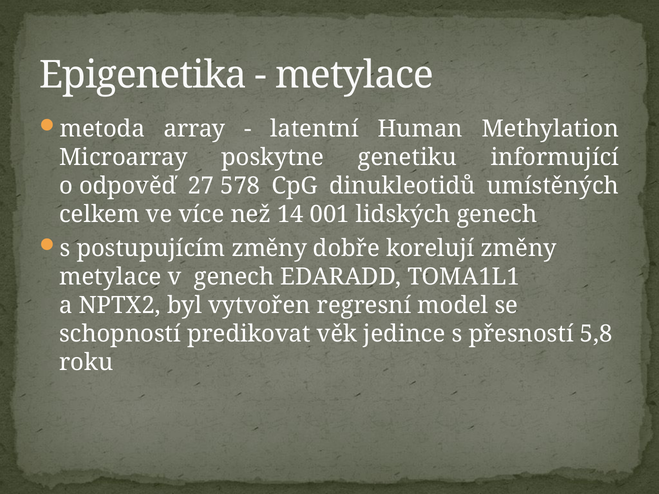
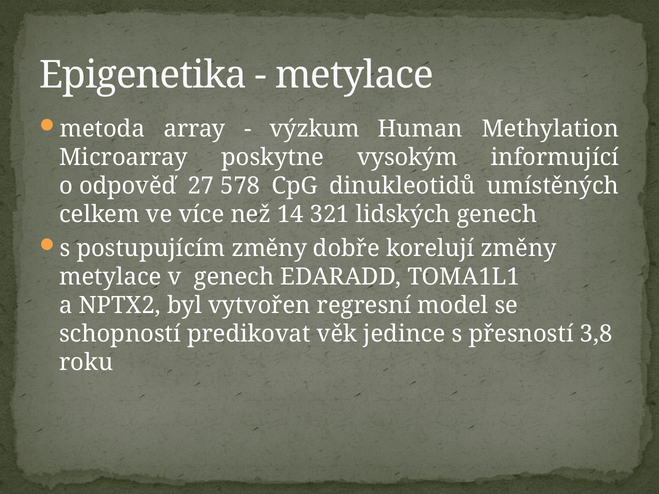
latentní: latentní -> výzkum (315, 129)
genetiku: genetiku -> vysokým (407, 158)
001: 001 -> 321 (330, 215)
5,8: 5,8 -> 3,8 (596, 334)
